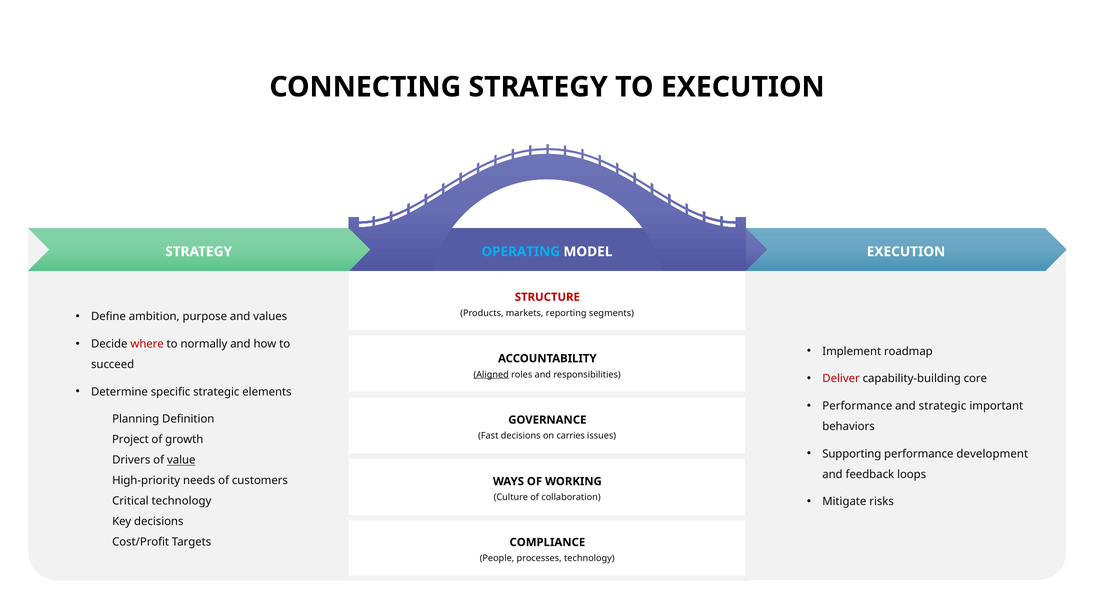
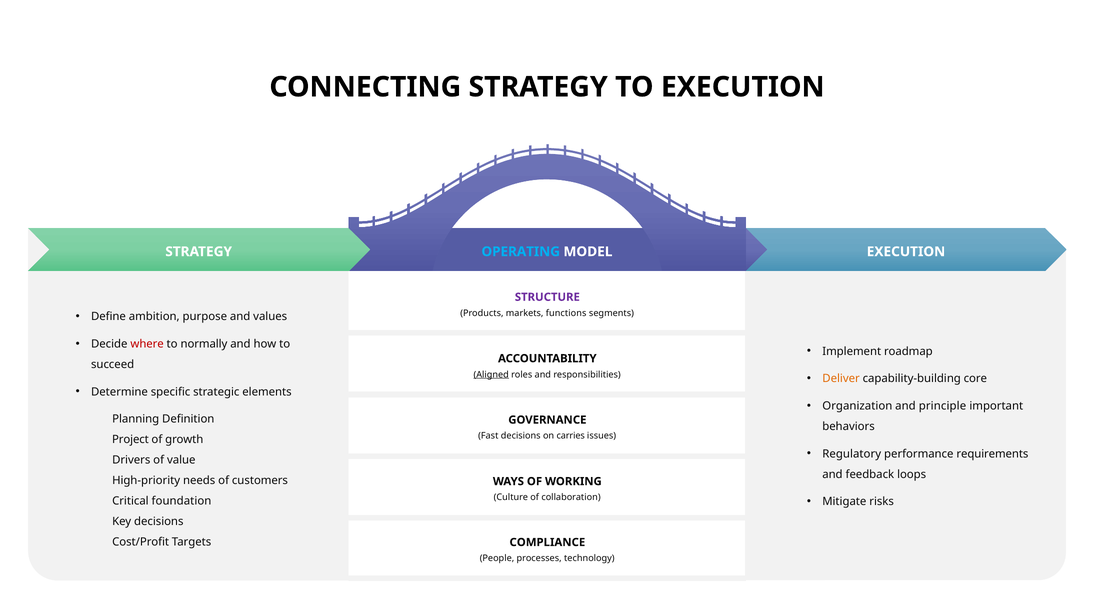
STRUCTURE colour: red -> purple (547, 297)
reporting: reporting -> functions (566, 313)
Deliver colour: red -> orange (841, 379)
Performance: Performance -> Organization (857, 406)
and strategic: strategic -> principle (942, 406)
Supporting: Supporting -> Regulatory (852, 454)
development: development -> requirements (992, 454)
value underline: present -> none (181, 460)
Critical technology: technology -> foundation (181, 502)
